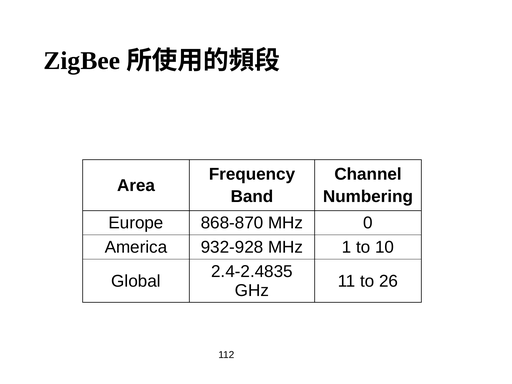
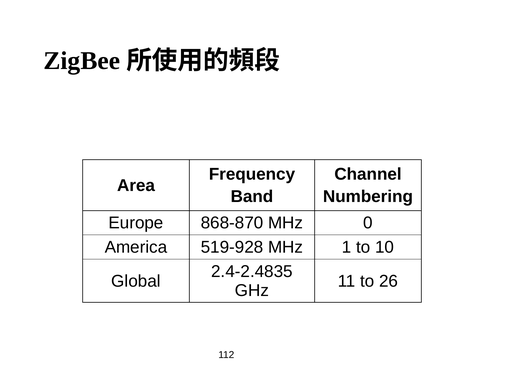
932-928: 932-928 -> 519-928 (232, 247)
